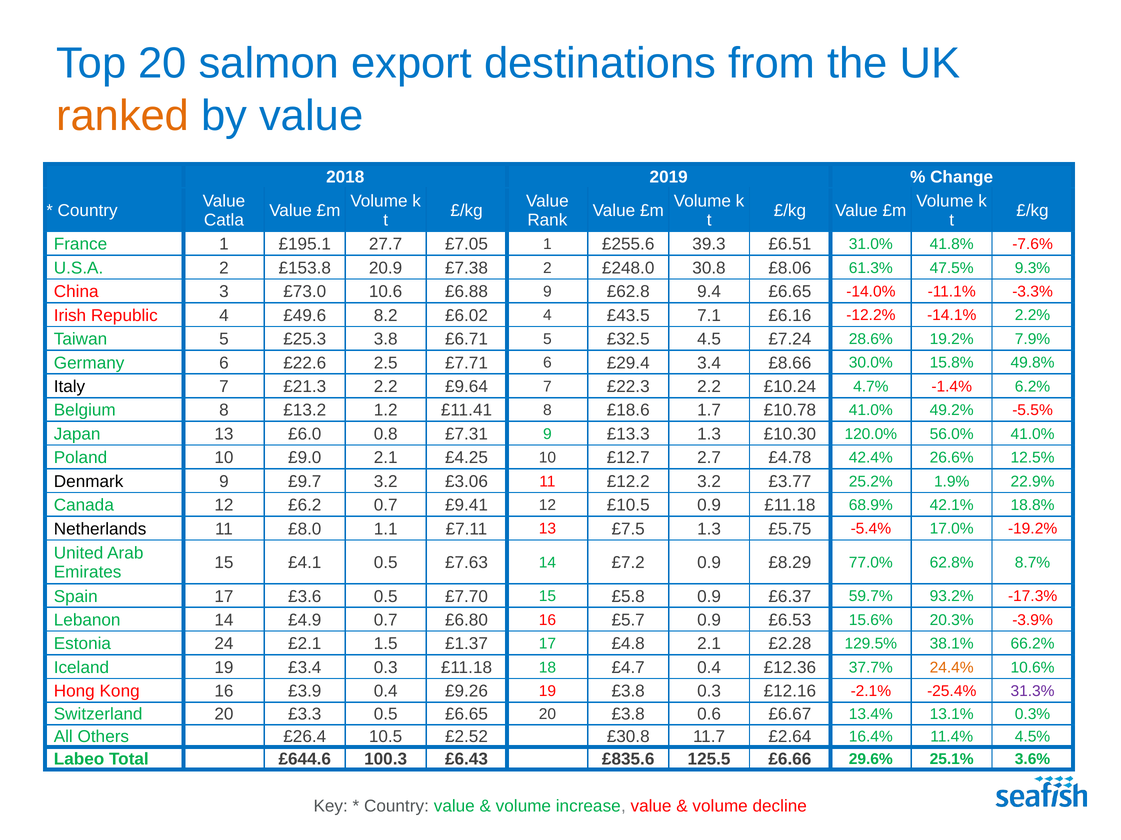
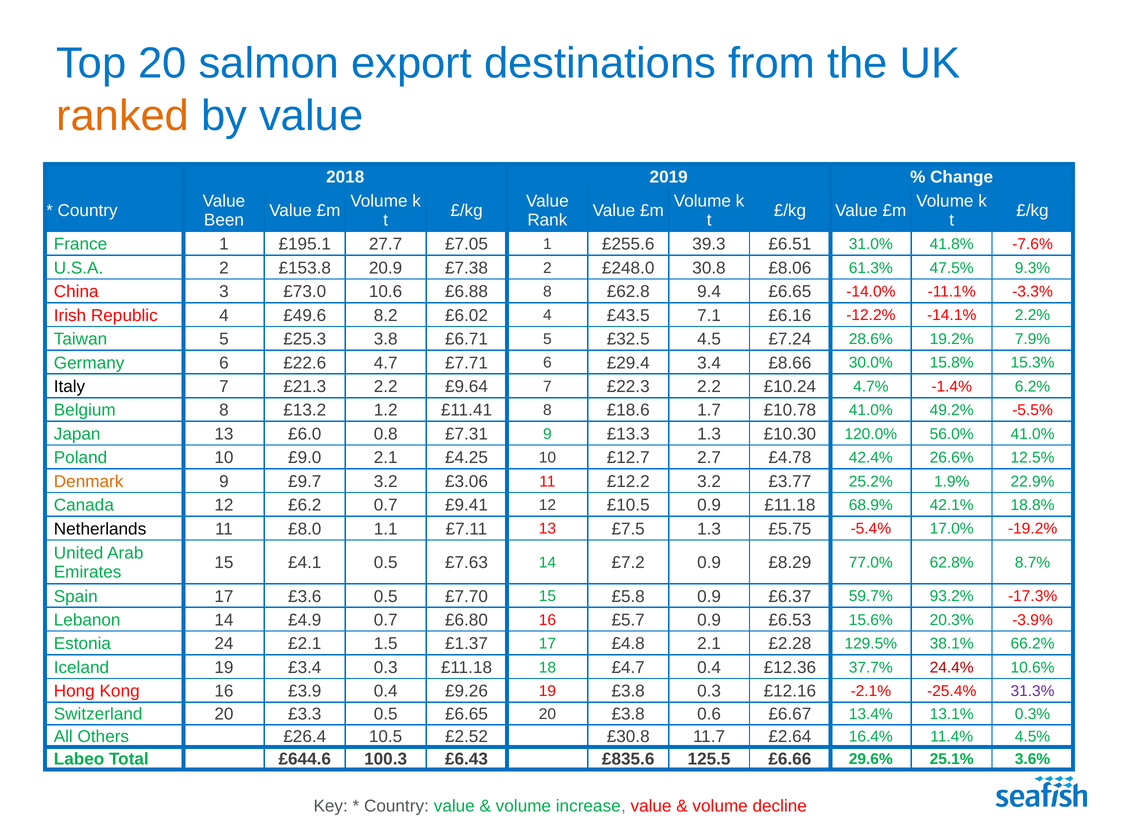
Catla: Catla -> Been (224, 220)
£6.88 9: 9 -> 8 (547, 292)
2.5: 2.5 -> 4.7 (386, 363)
49.8%: 49.8% -> 15.3% (1033, 363)
Denmark colour: black -> orange (89, 482)
24.4% colour: orange -> red (952, 668)
